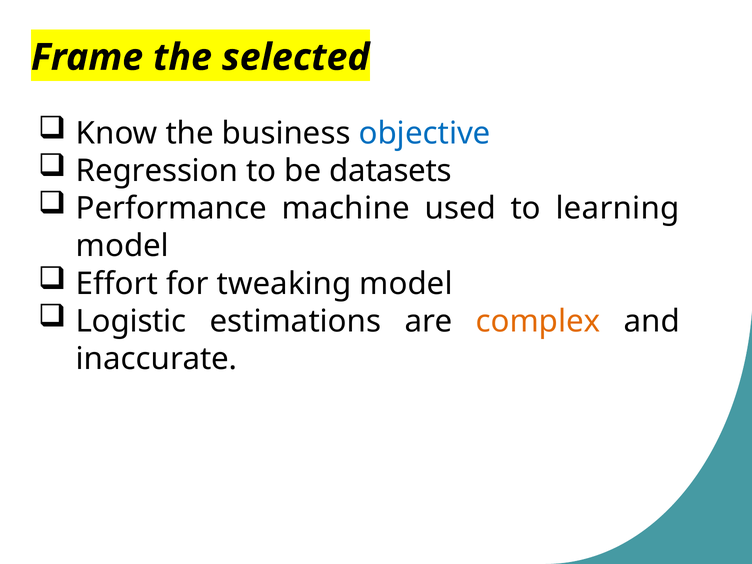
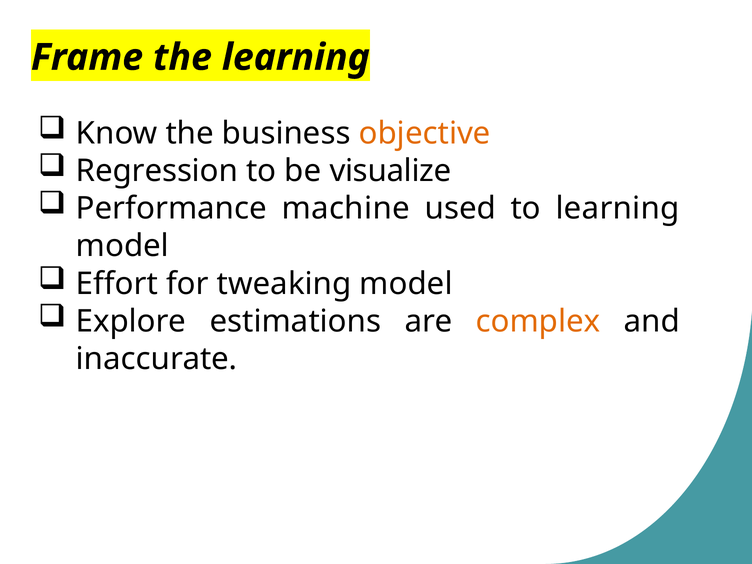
the selected: selected -> learning (296, 57)
objective colour: blue -> orange (425, 133)
datasets: datasets -> visualize (391, 171)
Logistic: Logistic -> Explore (131, 321)
